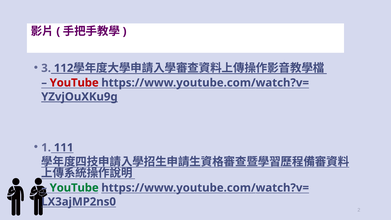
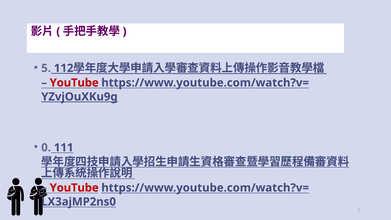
3: 3 -> 5 (46, 68)
1: 1 -> 0 (46, 148)
YouTube colour: green -> red (74, 188)
